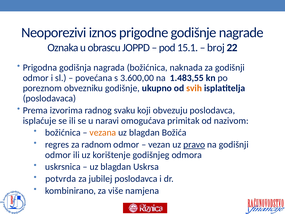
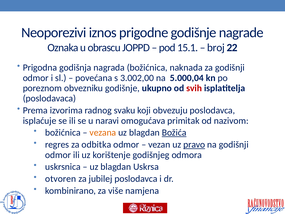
3.600,00: 3.600,00 -> 3.002,00 (137, 78)
1.483,55: 1.483,55 -> 5.000,04 (187, 78)
svih colour: orange -> red (194, 88)
Božića underline: none -> present (174, 132)
radnom: radnom -> odbitka (96, 144)
potvrda: potvrda -> otvoren (61, 179)
